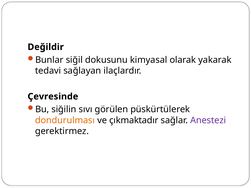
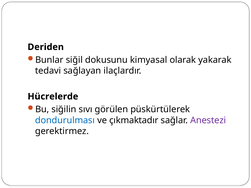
Değildir: Değildir -> Deriden (46, 47)
Çevresinde: Çevresinde -> Hücrelerde (53, 97)
dondurulması colour: orange -> blue (65, 120)
